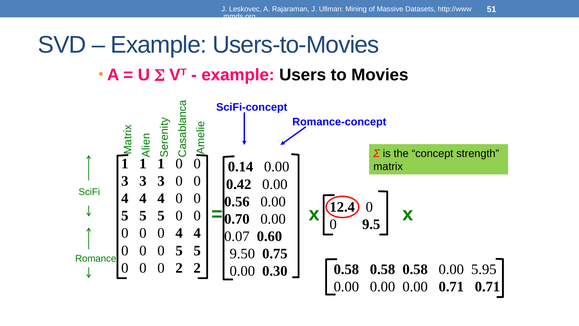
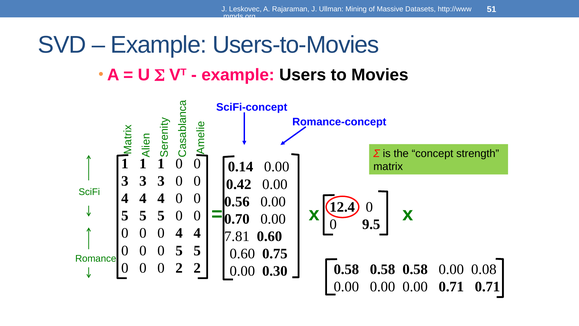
0.07: 0.07 -> 7.81 (237, 236)
9.50: 9.50 -> 0.60 (242, 254)
5.95: 5.95 -> 0.08 (484, 269)
